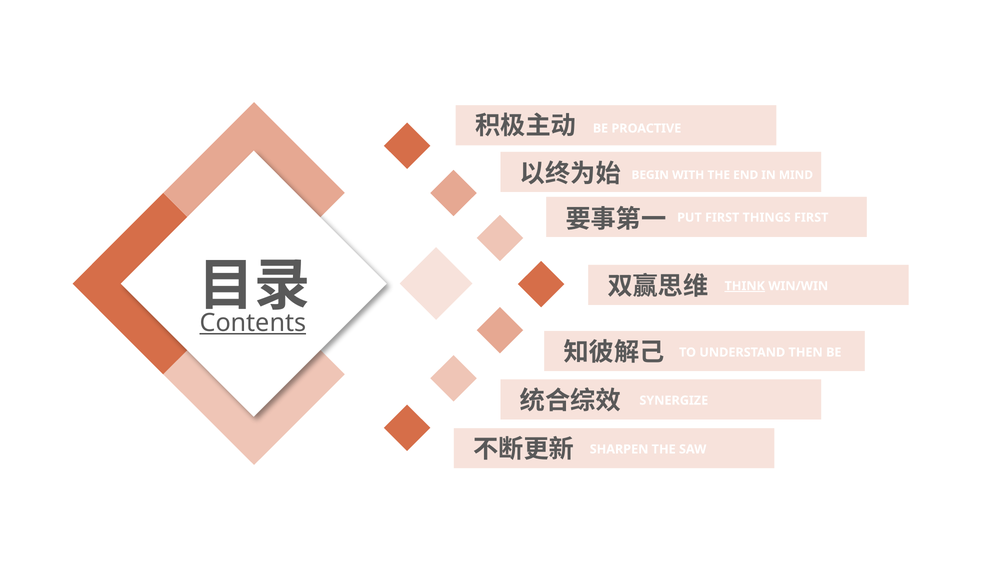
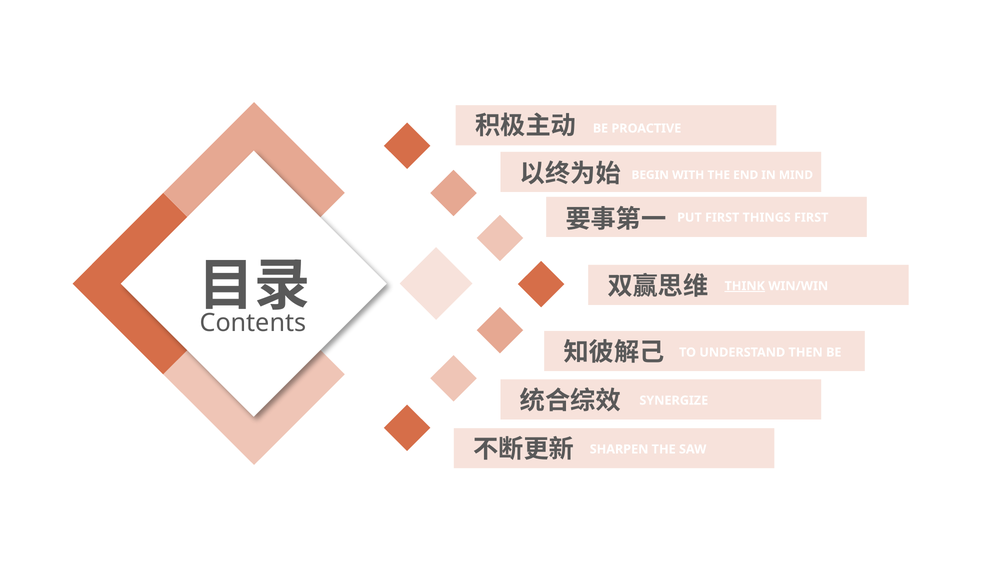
Contents underline: present -> none (253, 323)
